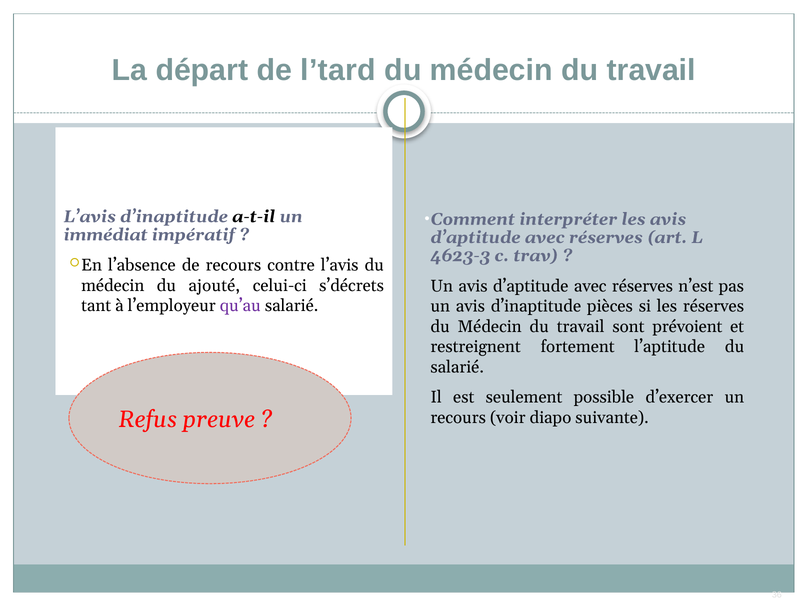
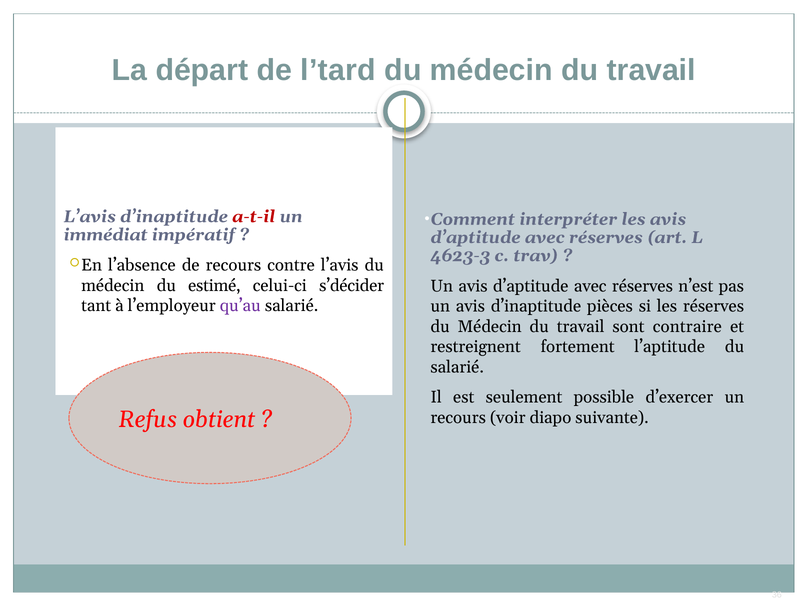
a-t-il colour: black -> red (254, 217)
ajouté: ajouté -> estimé (214, 286)
s’décrets: s’décrets -> s’décider (352, 286)
prévoient: prévoient -> contraire (687, 327)
preuve: preuve -> obtient (219, 420)
